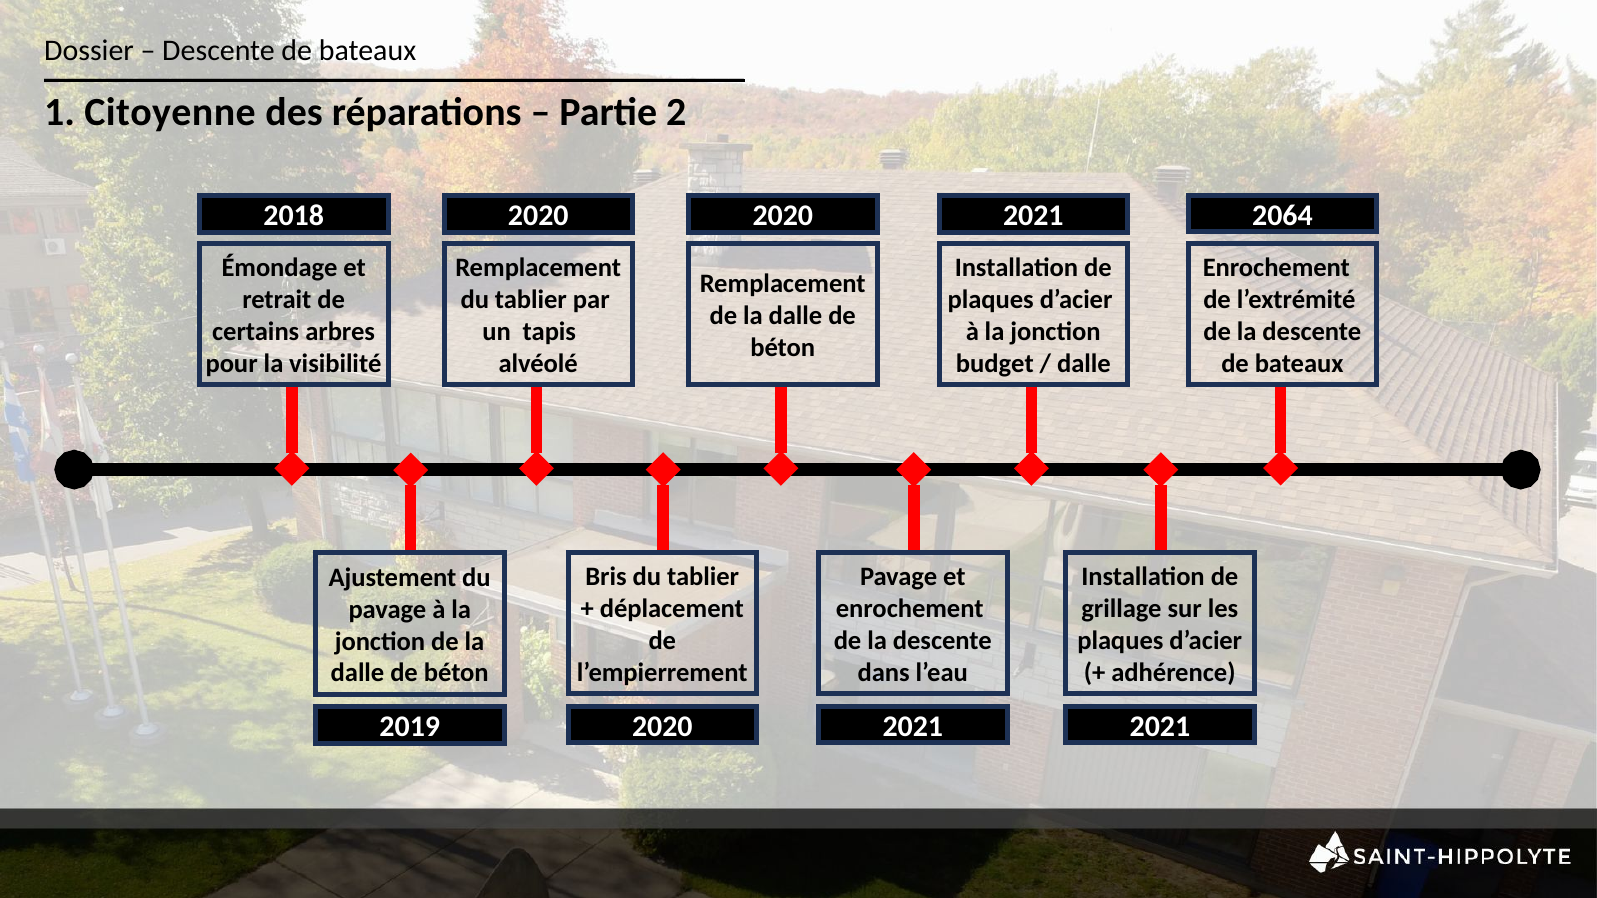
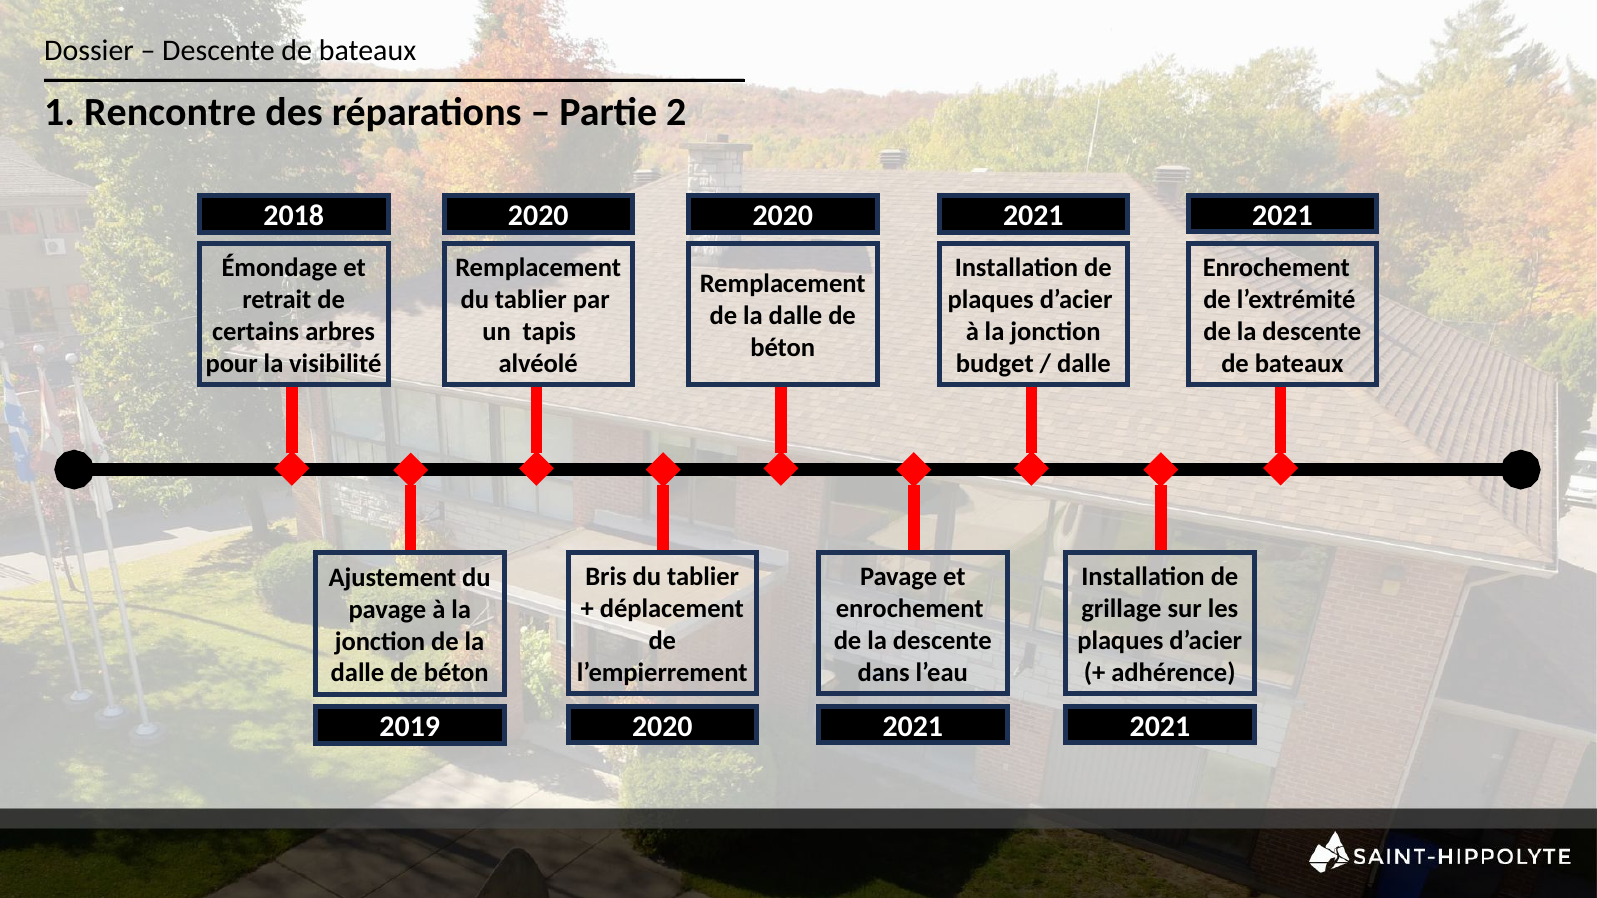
Citoyenne: Citoyenne -> Rencontre (170, 112)
2064: 2064 -> 2021 (1282, 216)
